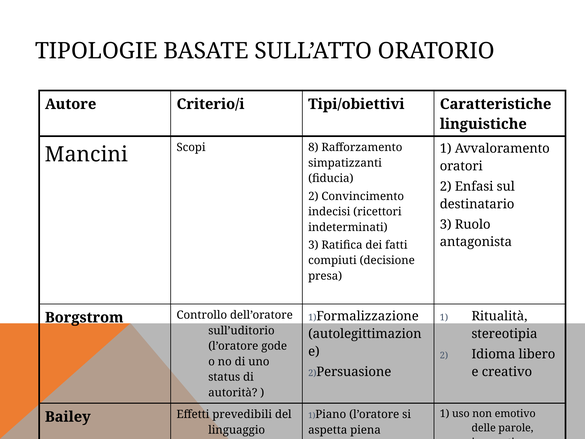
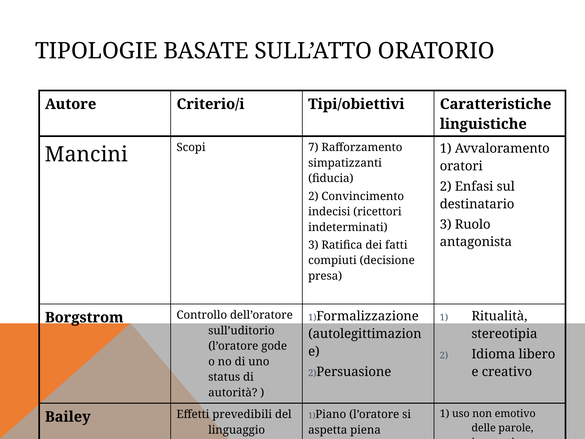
8: 8 -> 7 (313, 147)
